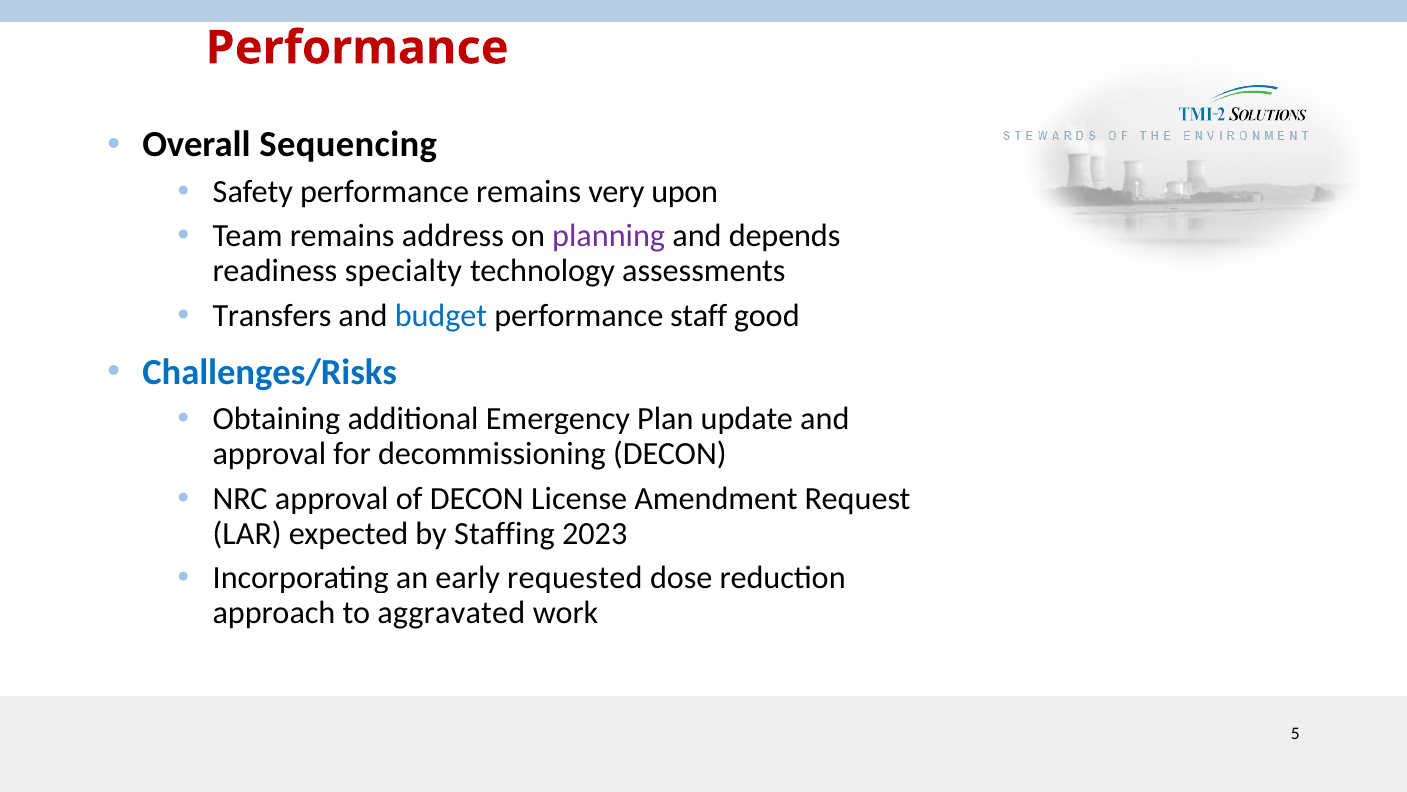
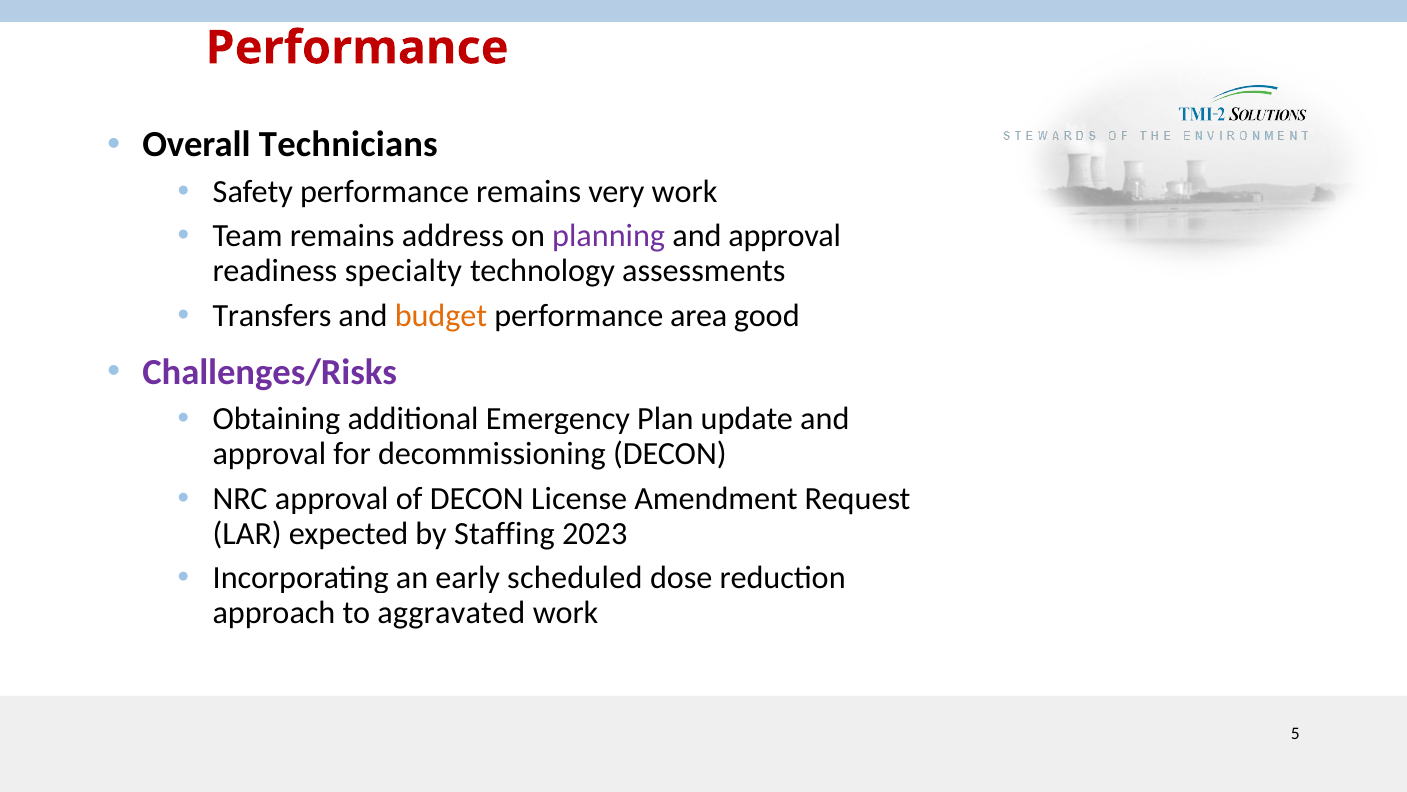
Sequencing: Sequencing -> Technicians (348, 144)
very upon: upon -> work (685, 191)
depends: depends -> approval (785, 236)
budget colour: blue -> orange (441, 315)
staff: staff -> area (699, 315)
Challenges/Risks colour: blue -> purple (270, 372)
requested: requested -> scheduled (575, 578)
